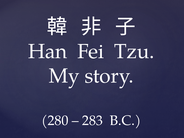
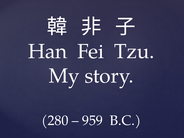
283: 283 -> 959 (92, 121)
